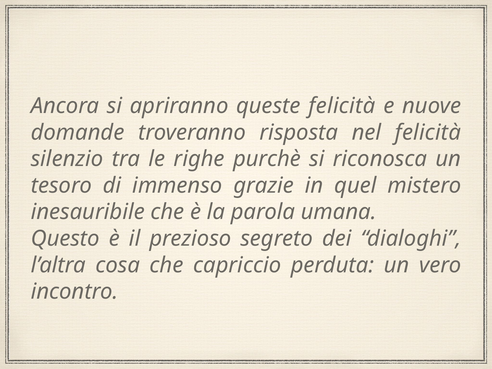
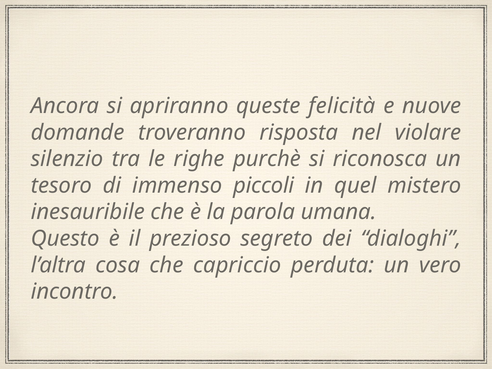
nel felicità: felicità -> violare (428, 132)
grazie: grazie -> piccoli (264, 186)
